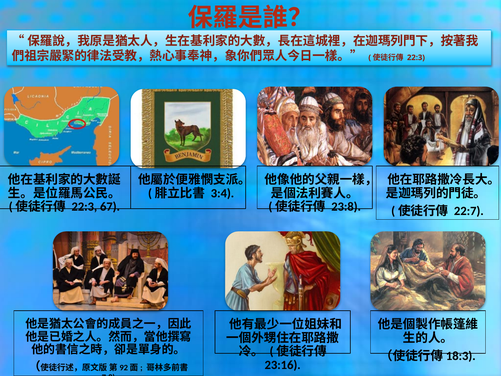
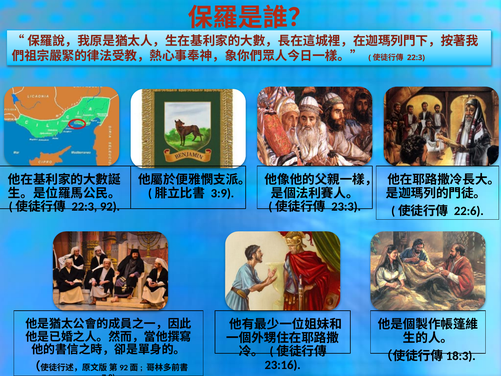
3:4: 3:4 -> 3:9 (222, 193)
67: 67 -> 92 (110, 207)
23:8: 23:8 -> 23:3 (346, 207)
22:7: 22:7 -> 22:6 (469, 211)
